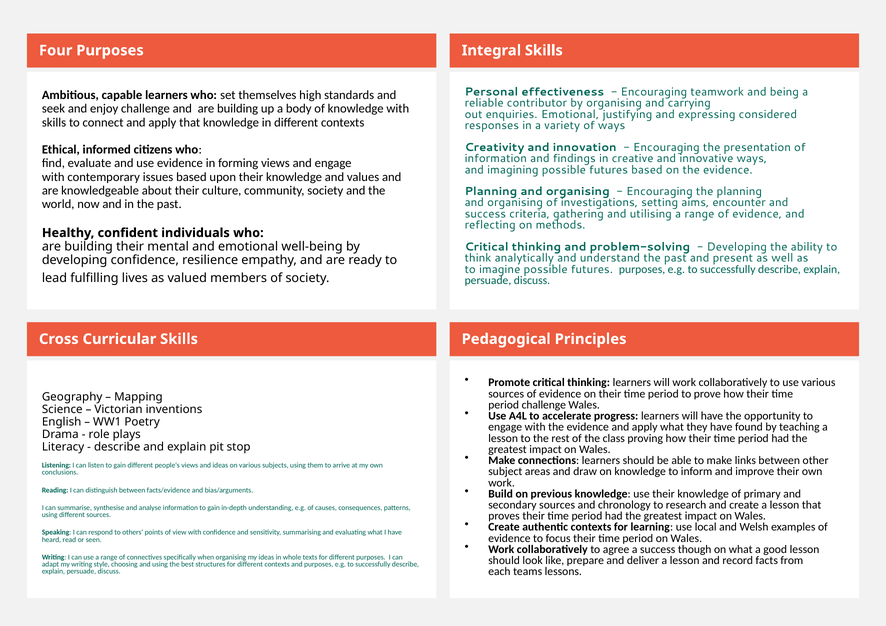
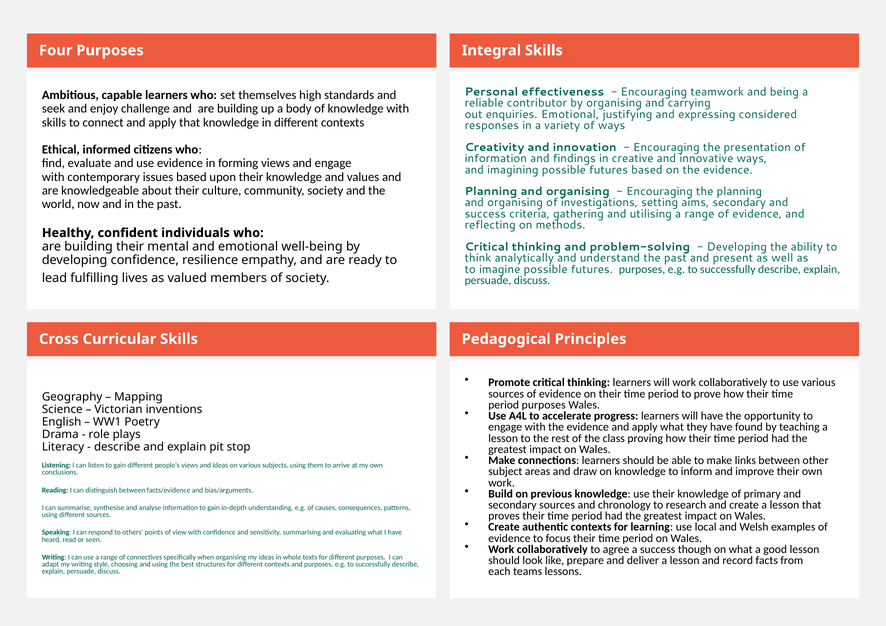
aims encounter: encounter -> secondary (739, 203)
period challenge: challenge -> purposes (544, 405)
